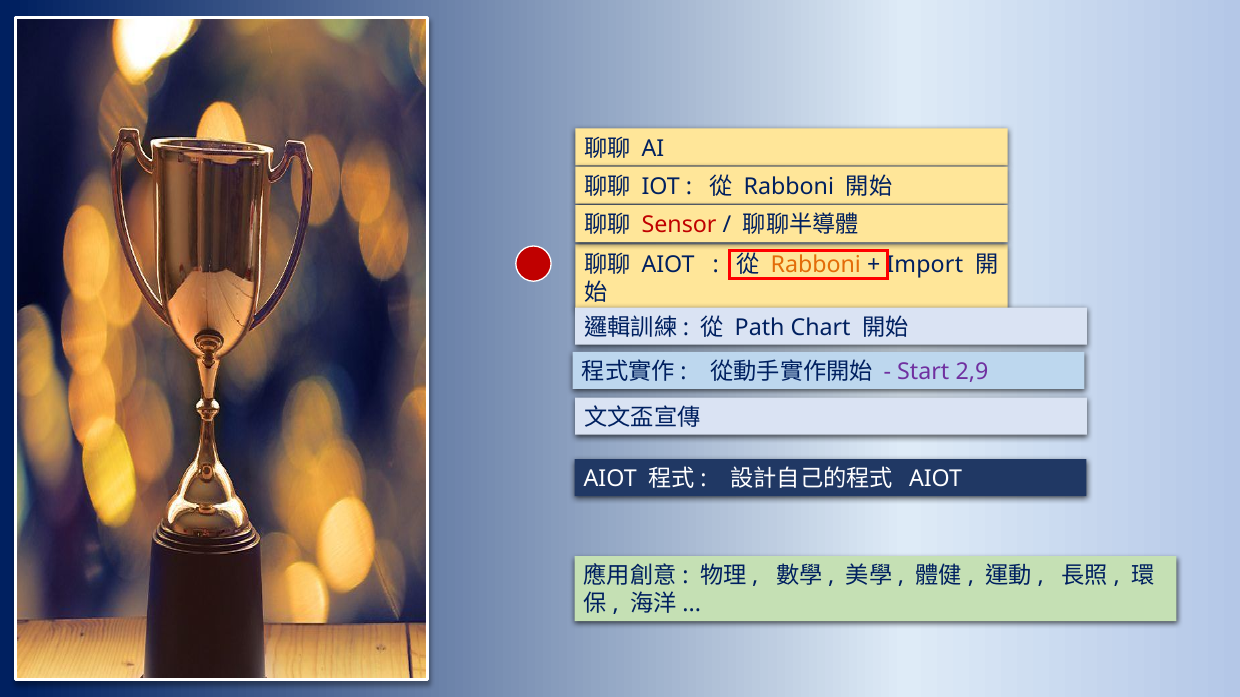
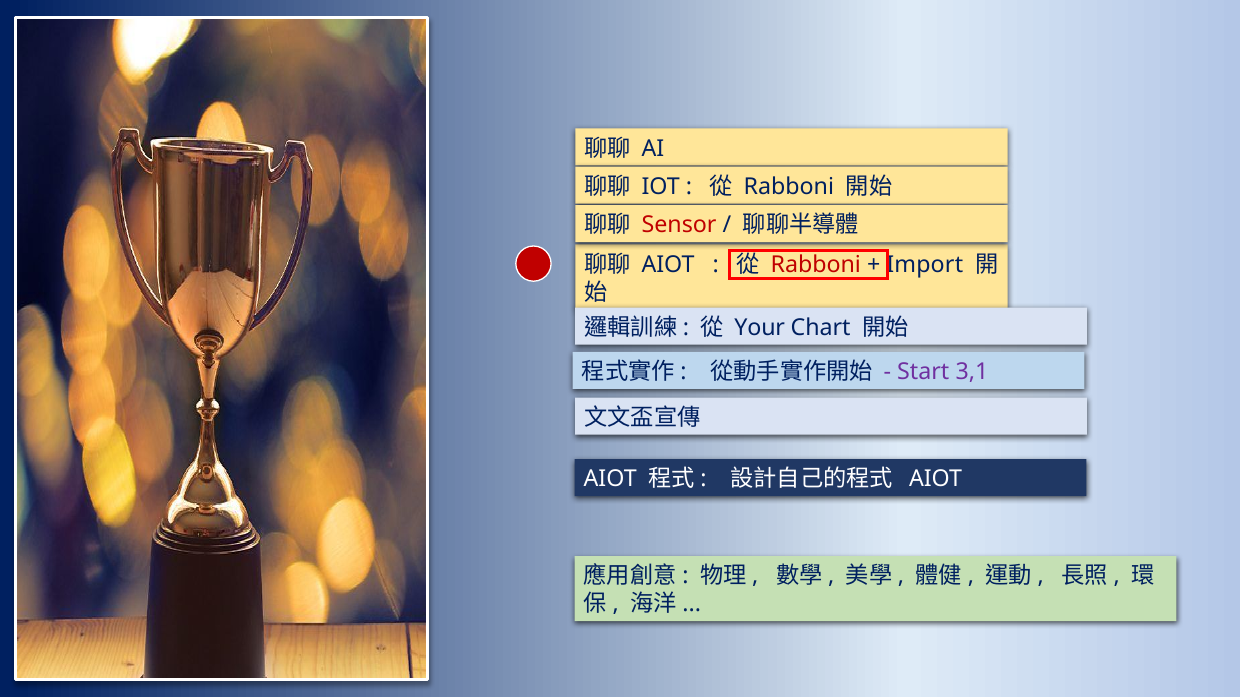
Rabboni colour: orange -> red (816, 265)
Path: Path -> Your (760, 328)
2,9: 2,9 -> 3,1 (972, 372)
